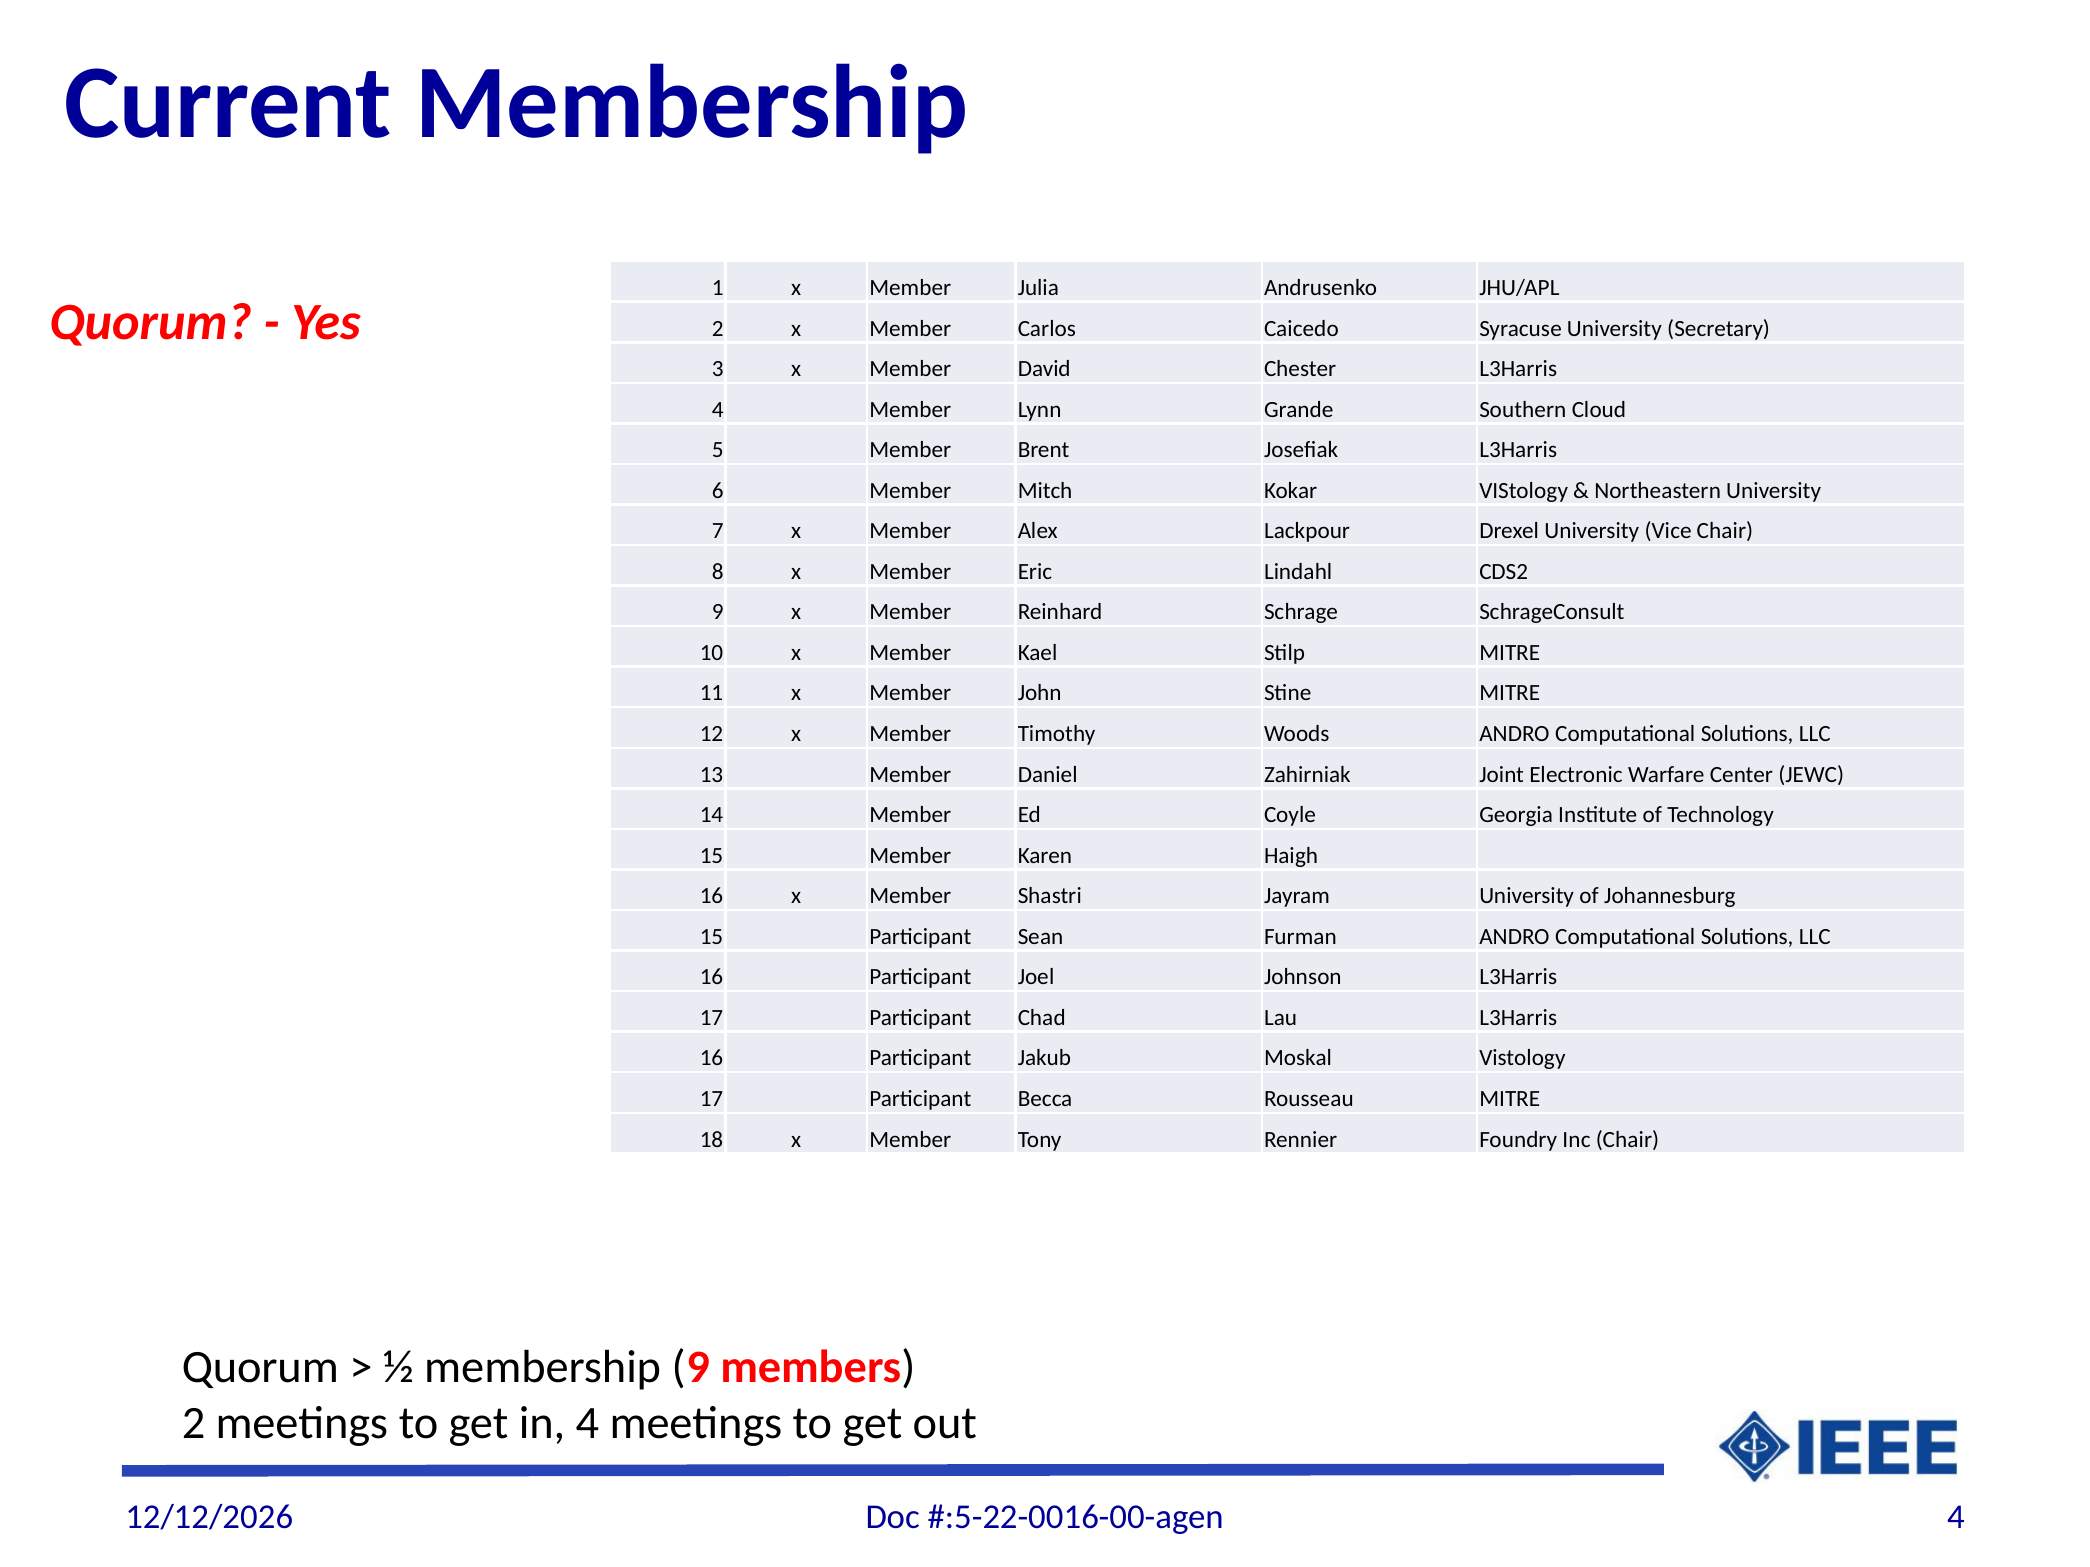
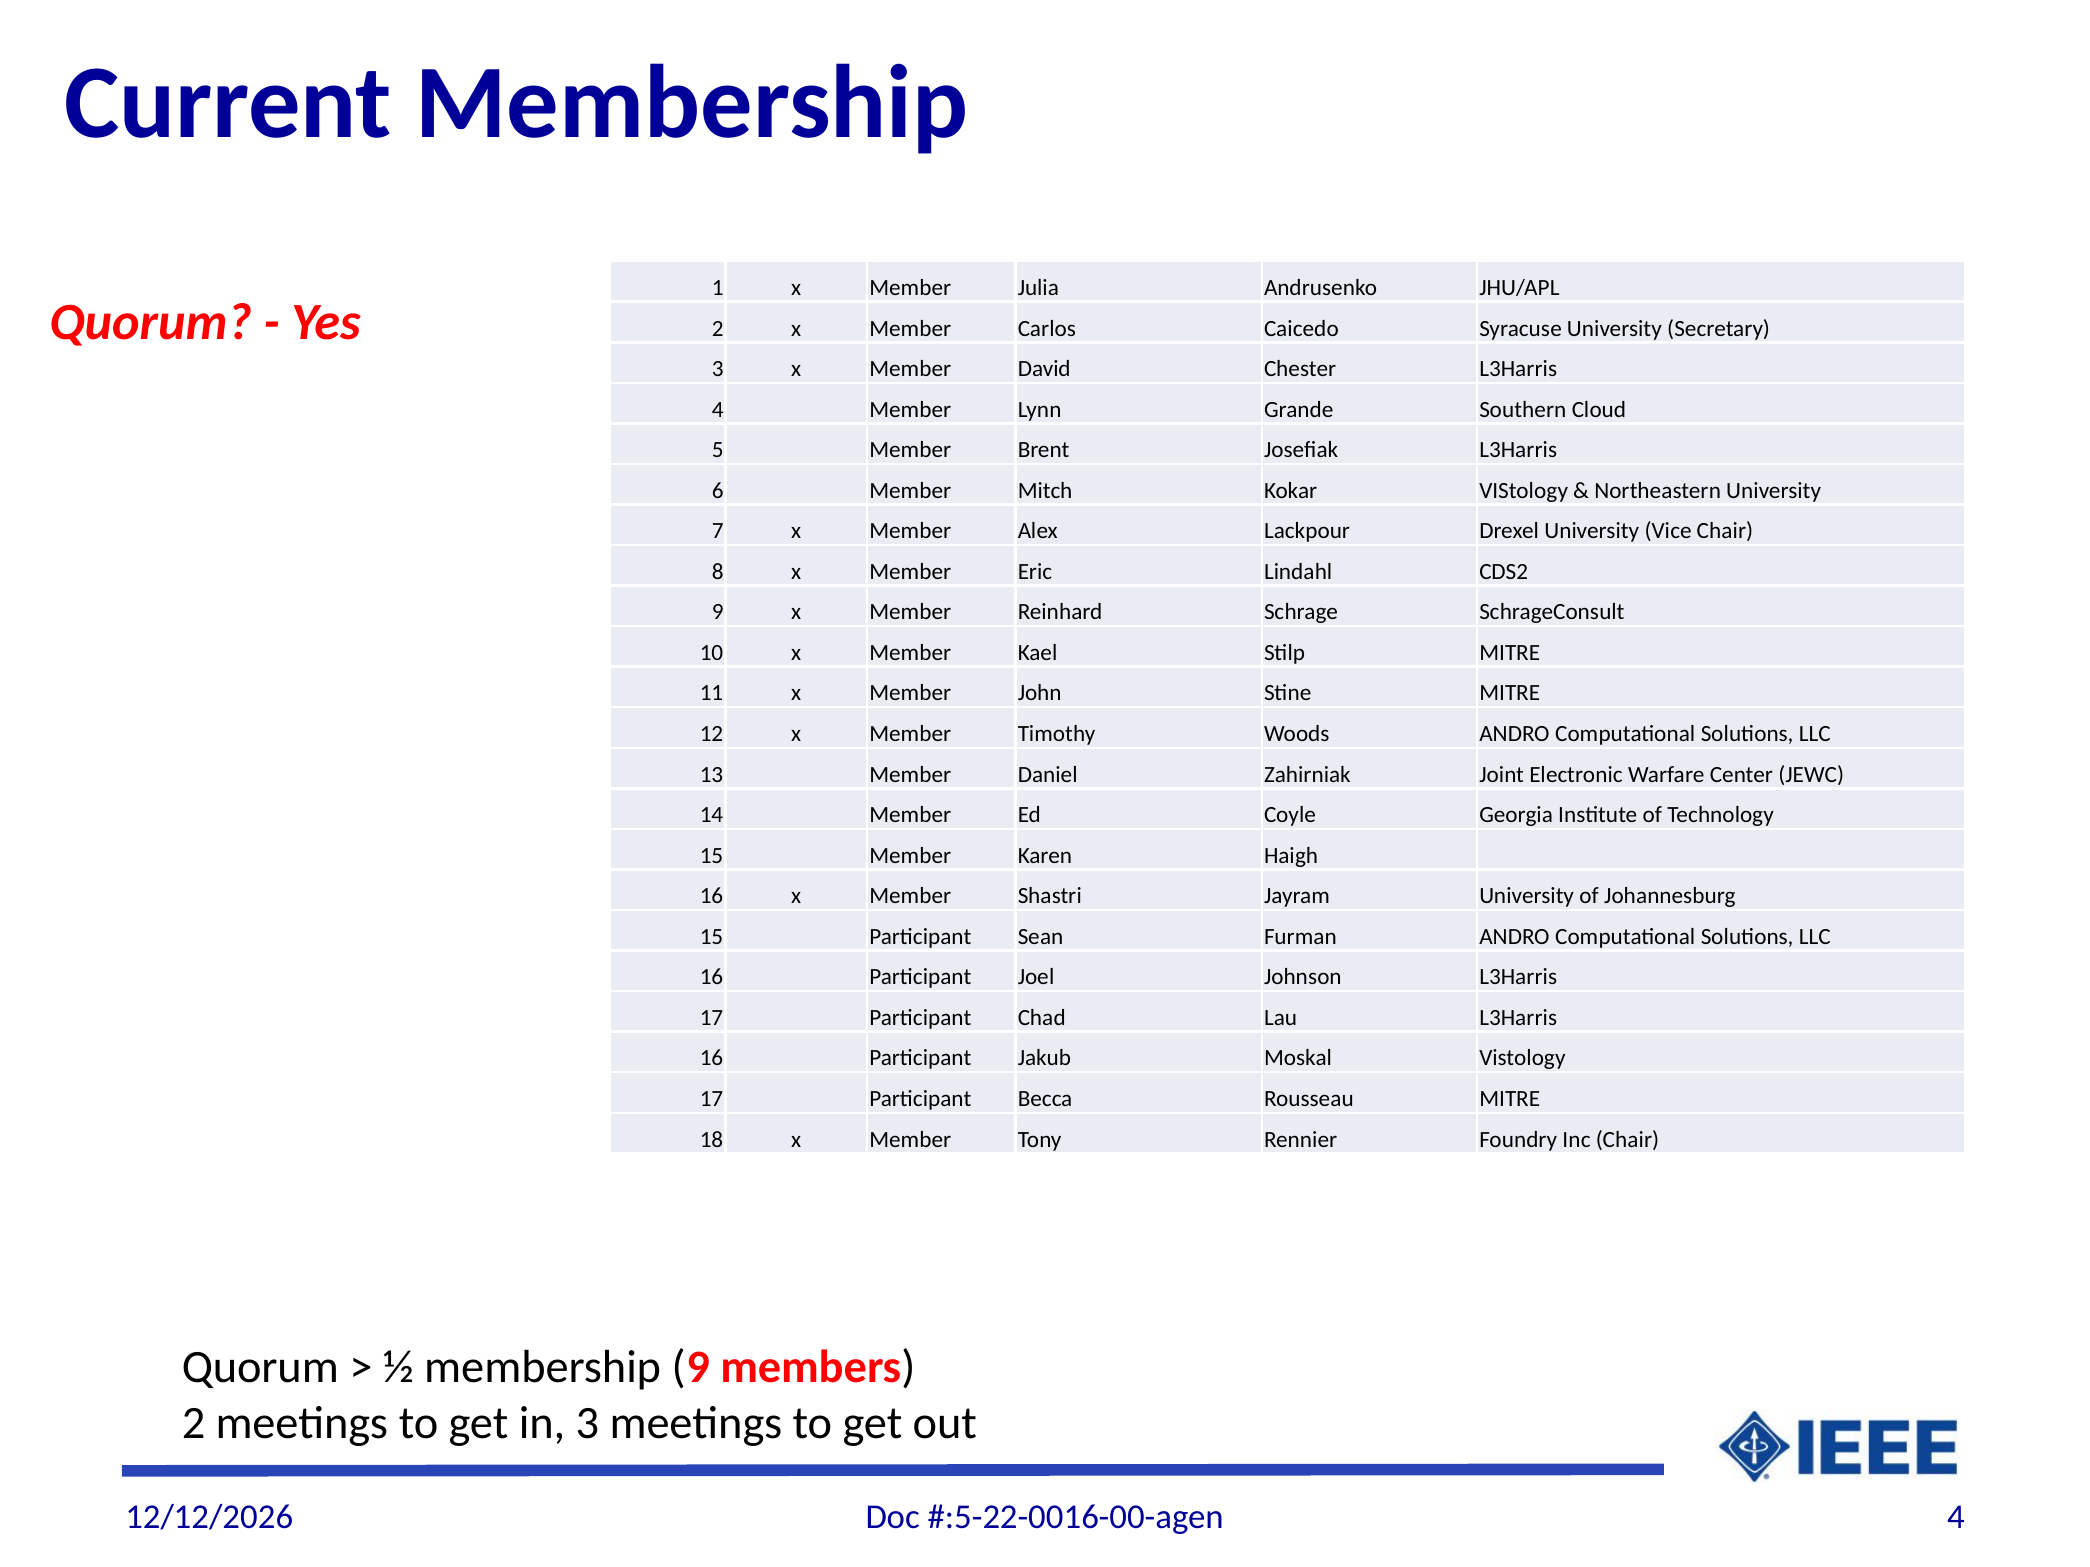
in 4: 4 -> 3 (587, 1423)
